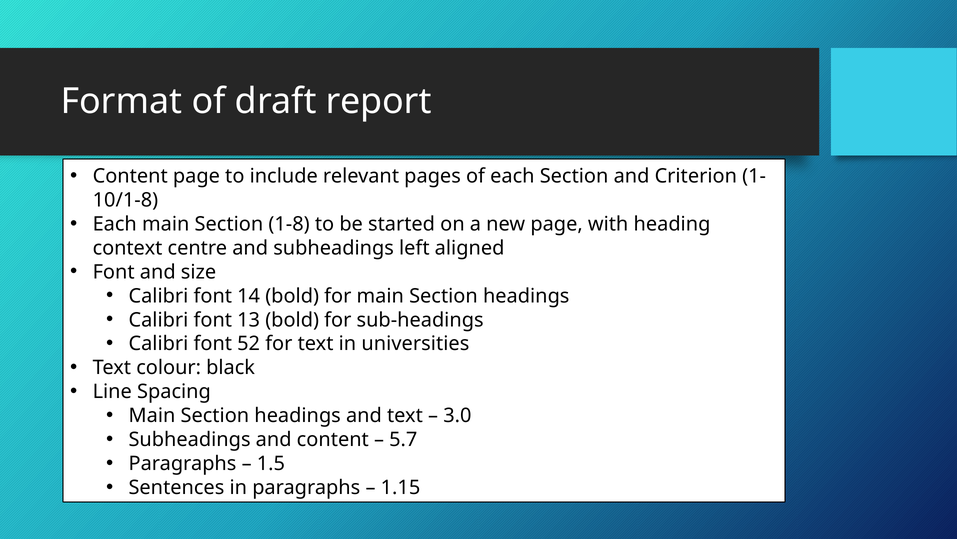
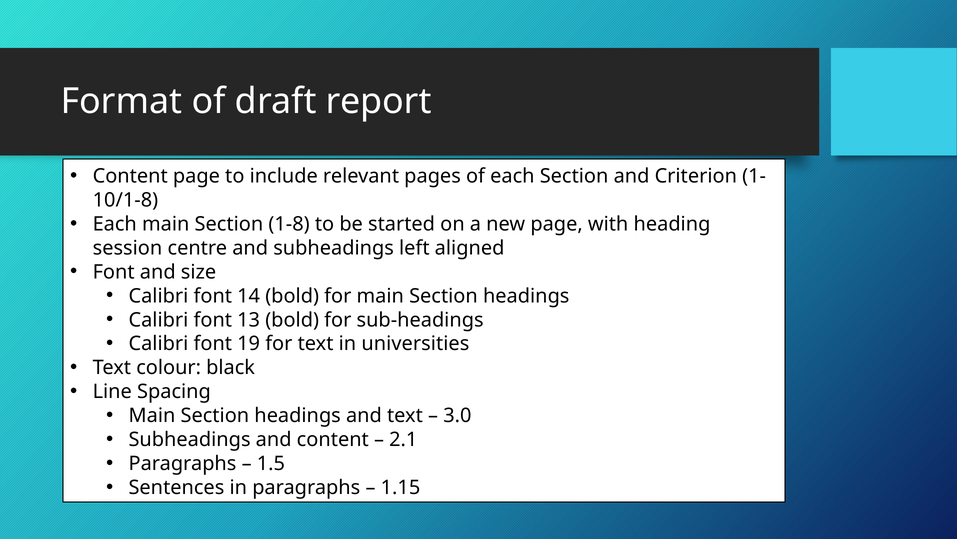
context: context -> session (127, 248)
52: 52 -> 19 (249, 343)
5.7: 5.7 -> 2.1 (403, 439)
